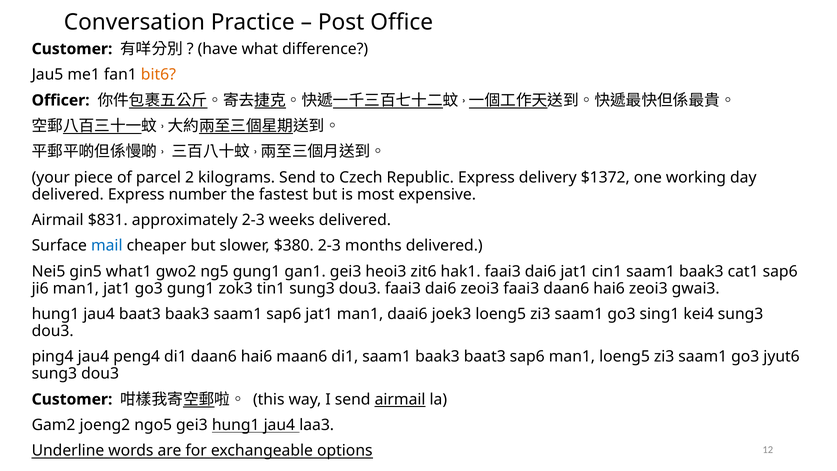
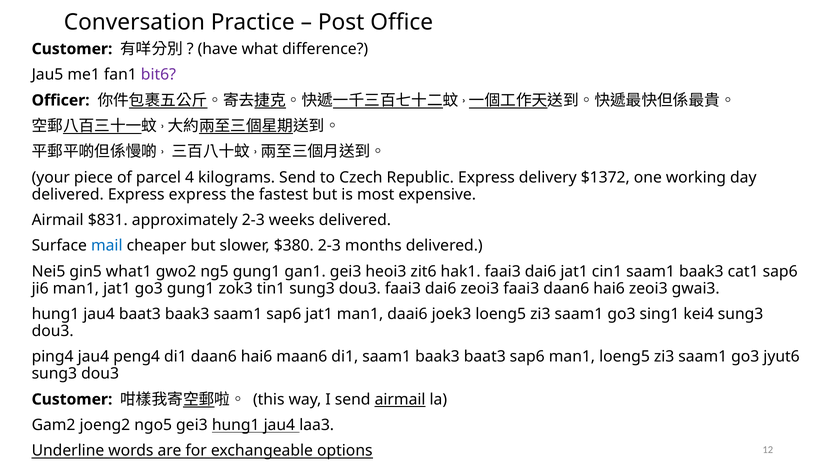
bit6 colour: orange -> purple (158, 75)
2: 2 -> 4 (190, 177)
Express number: number -> express (198, 194)
